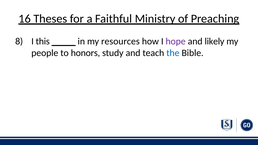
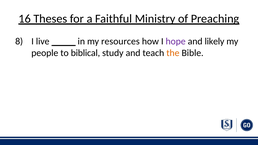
this: this -> live (43, 41)
honors: honors -> biblical (85, 53)
the colour: blue -> orange (173, 53)
